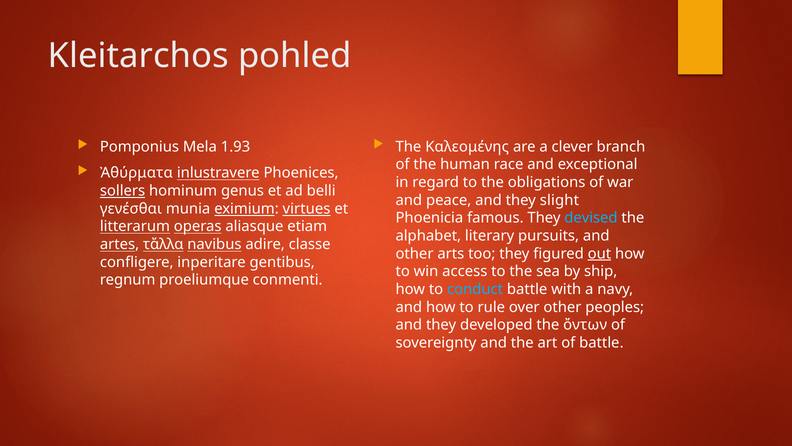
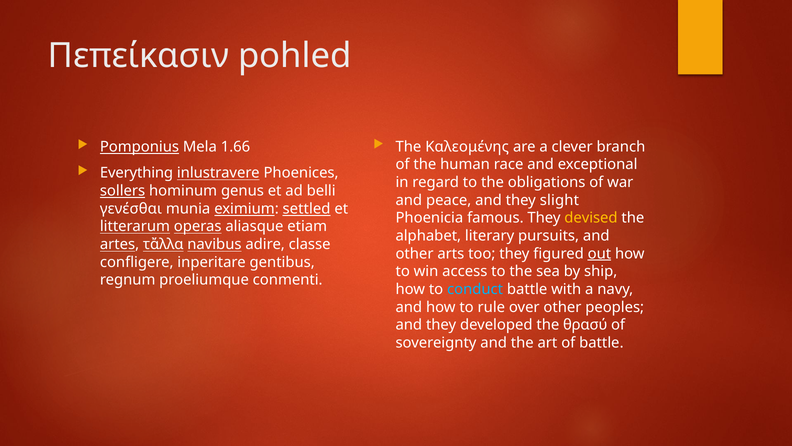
Kleitarchos: Kleitarchos -> Πεπείκασιν (139, 56)
Pomponius underline: none -> present (139, 147)
1.93: 1.93 -> 1.66 (235, 147)
Ἀθύρματα: Ἀθύρματα -> Everything (137, 173)
virtues: virtues -> settled (307, 208)
devised colour: light blue -> yellow (591, 218)
ὄντων: ὄντων -> θρασύ (585, 325)
